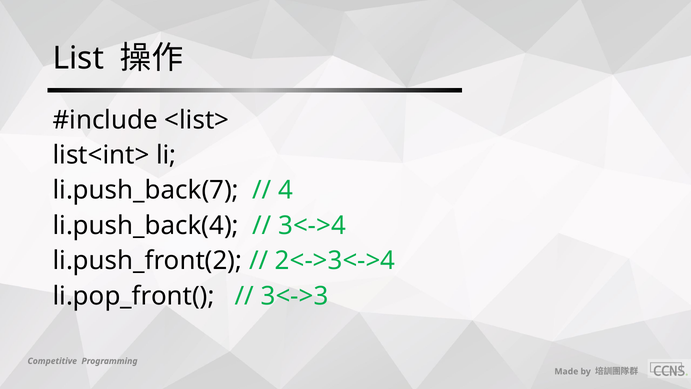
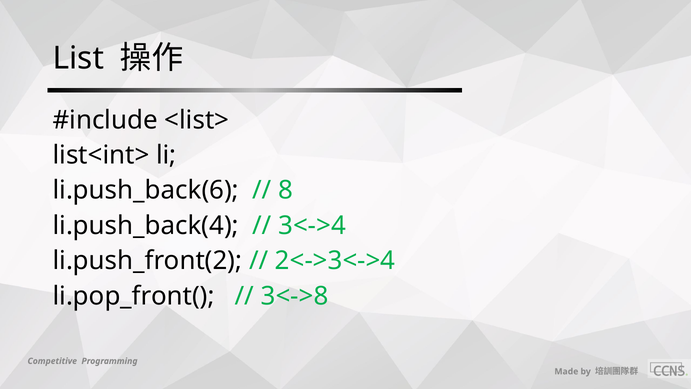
li.push_back(7: li.push_back(7 -> li.push_back(6 (146, 190)
4: 4 -> 8 (286, 190)
3<->3: 3<->3 -> 3<->8 (295, 296)
